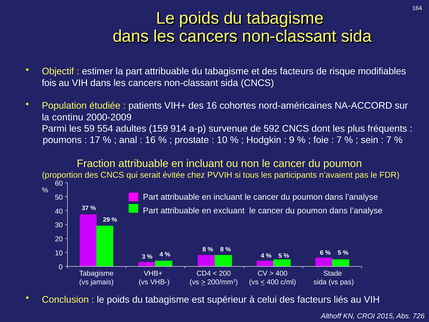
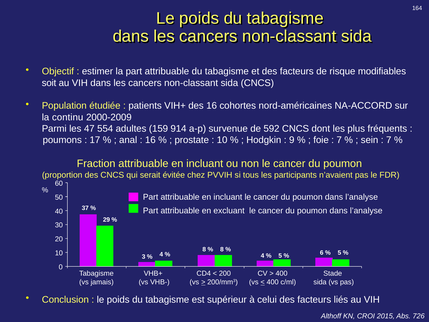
fois: fois -> soit (49, 83)
59: 59 -> 47 (89, 129)
